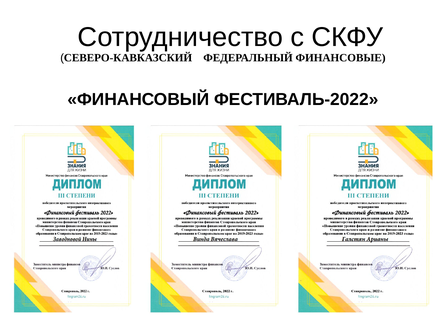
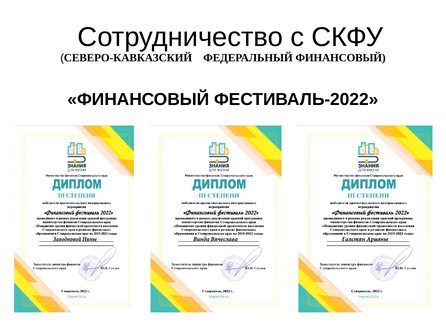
ФЕДЕРАЛЬНЫЙ ФИНАНСОВЫЕ: ФИНАНСОВЫЕ -> ФИНАНСОВЫЙ (341, 58)
